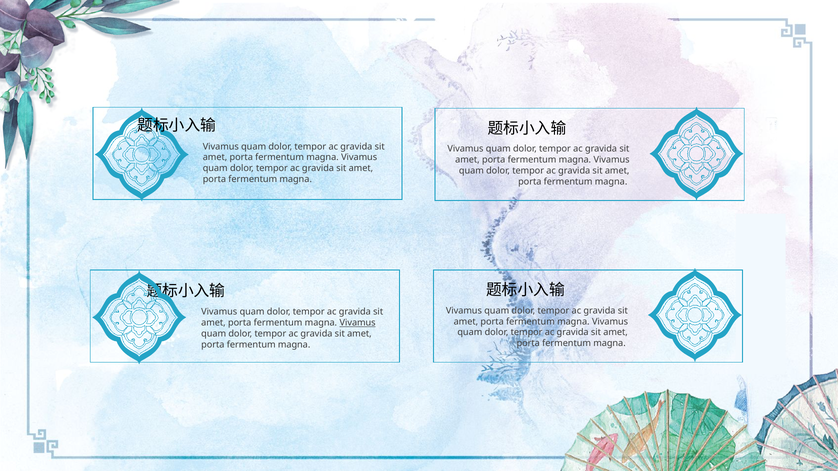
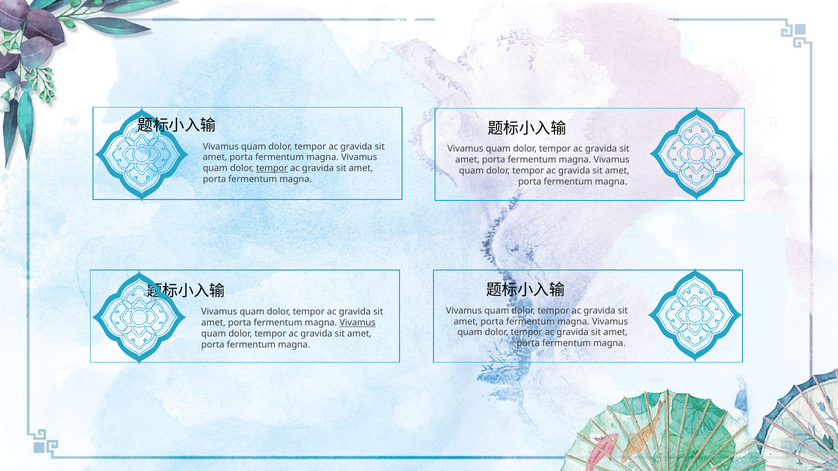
tempor underline: none -> present (272, 169)
